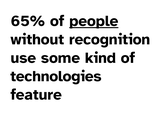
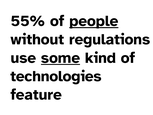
65%: 65% -> 55% (28, 21)
recognition: recognition -> regulations (110, 39)
some underline: none -> present (61, 58)
